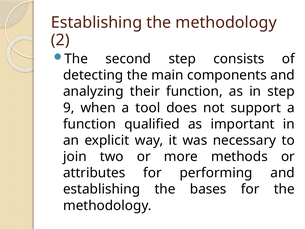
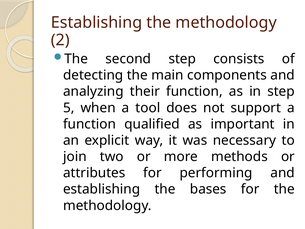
9: 9 -> 5 (69, 108)
